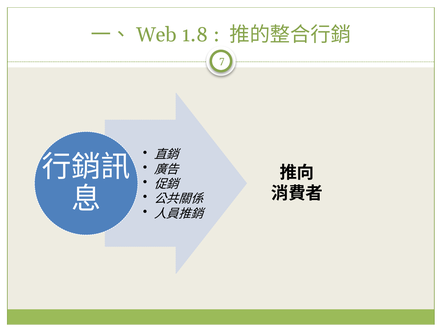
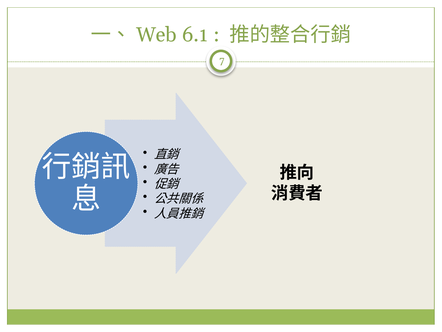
1.8: 1.8 -> 6.1 (195, 35)
